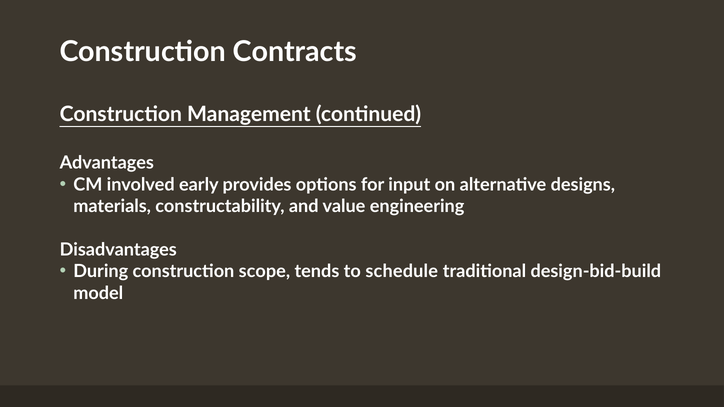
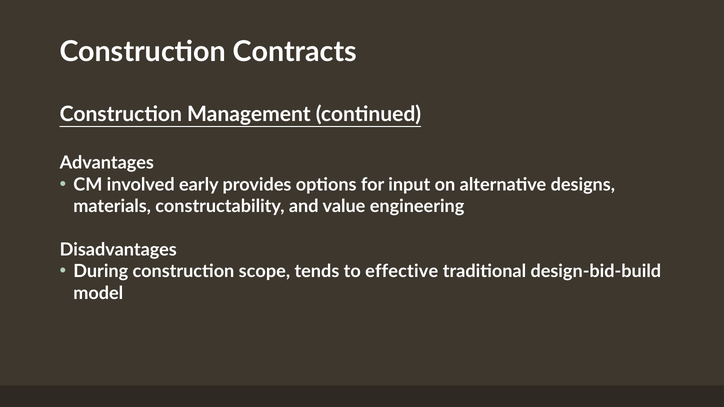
schedule: schedule -> effective (402, 272)
